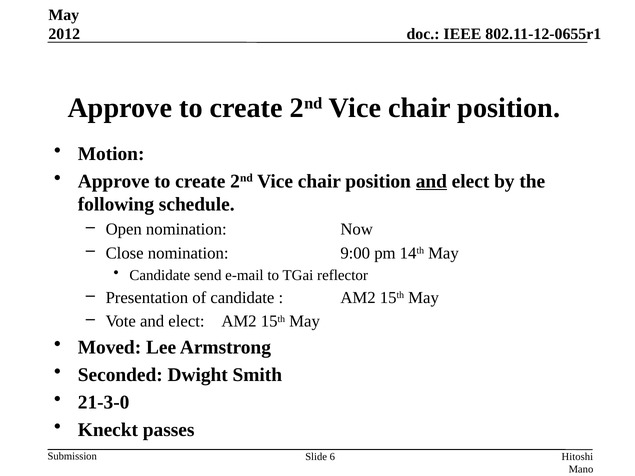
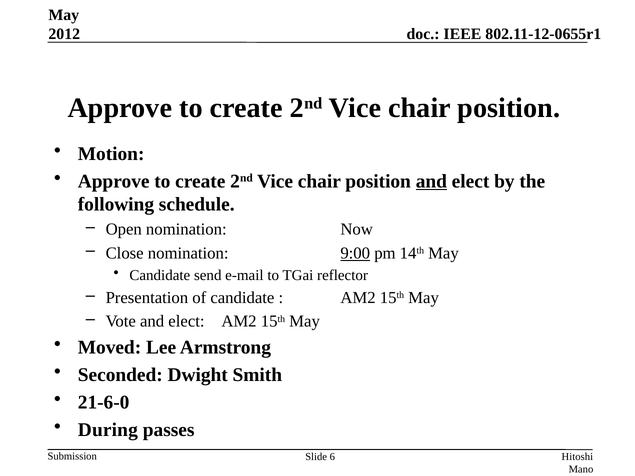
9:00 underline: none -> present (355, 253)
21-3-0: 21-3-0 -> 21-6-0 (104, 403)
Kneckt: Kneckt -> During (108, 430)
